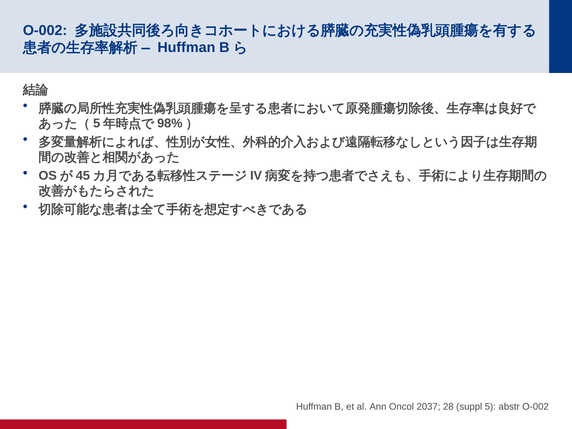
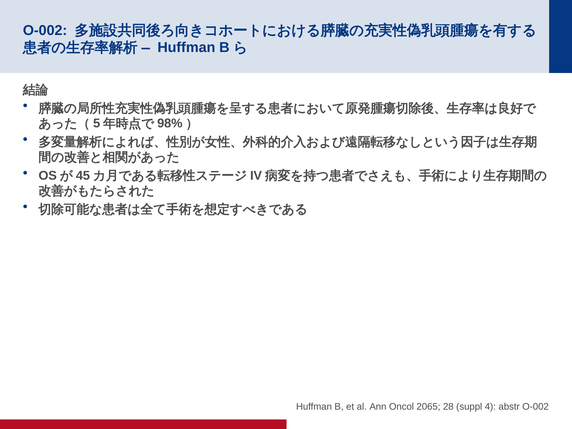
2037: 2037 -> 2065 (428, 407)
5: 5 -> 4 (490, 407)
